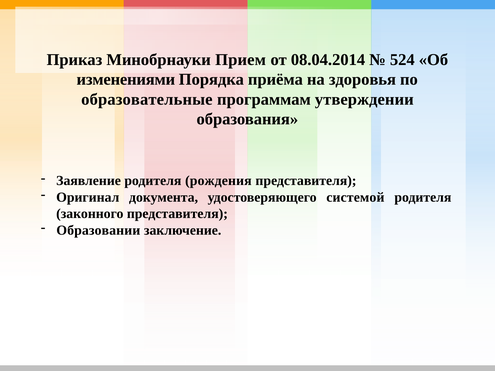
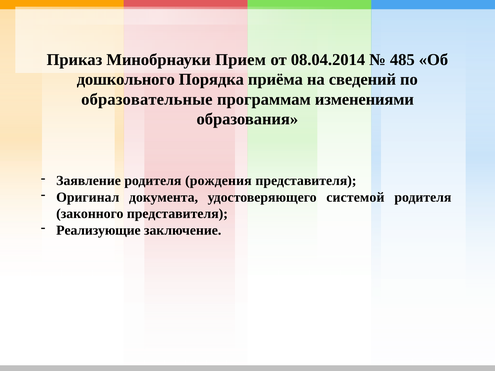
524: 524 -> 485 (402, 60)
изменениями: изменениями -> дошкольного (126, 80)
здоровья: здоровья -> сведений (362, 80)
утверждении: утверждении -> изменениями (364, 99)
Образовании: Образовании -> Реализующие (98, 230)
